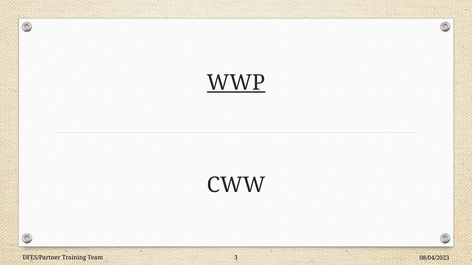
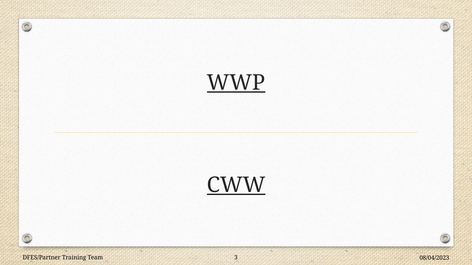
CWW underline: none -> present (236, 186)
